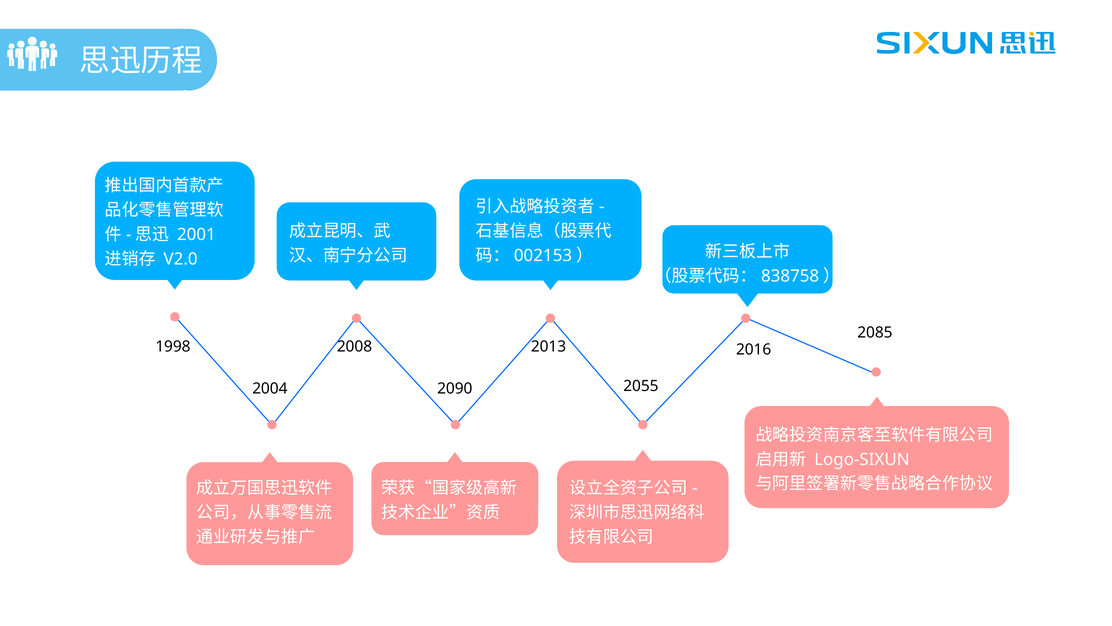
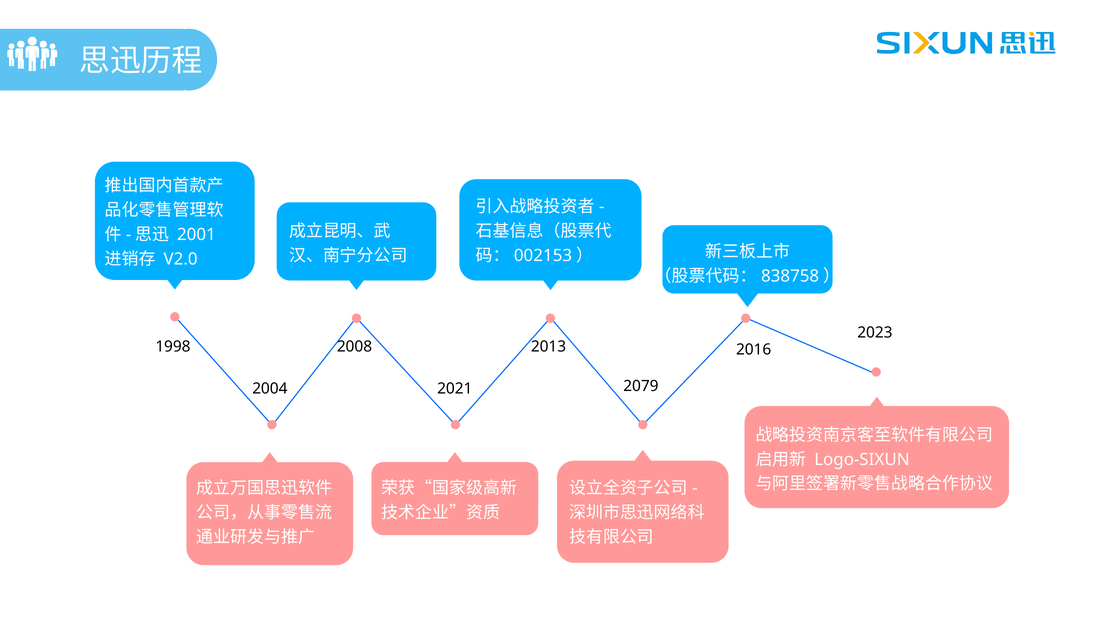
2085: 2085 -> 2023 (875, 332)
2055: 2055 -> 2079 (641, 386)
2090: 2090 -> 2021 (455, 388)
